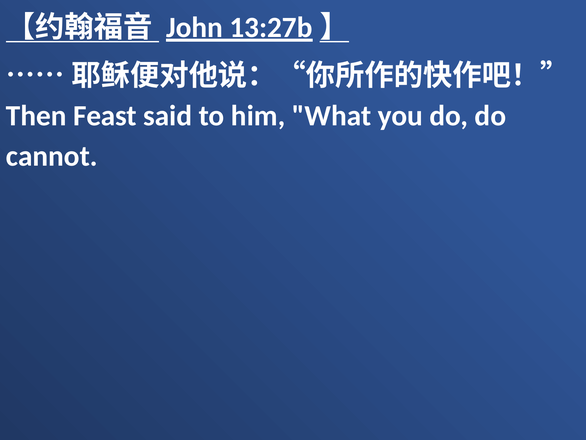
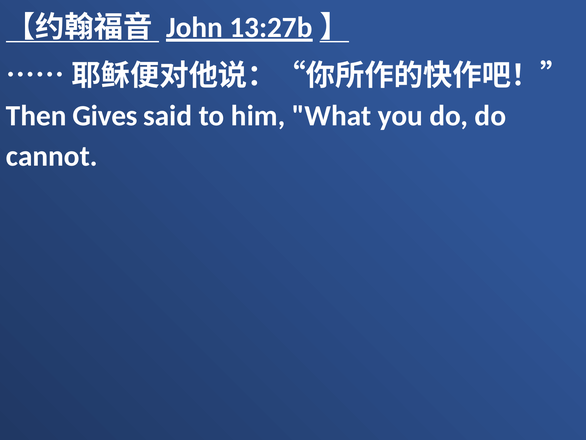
Feast: Feast -> Gives (105, 116)
